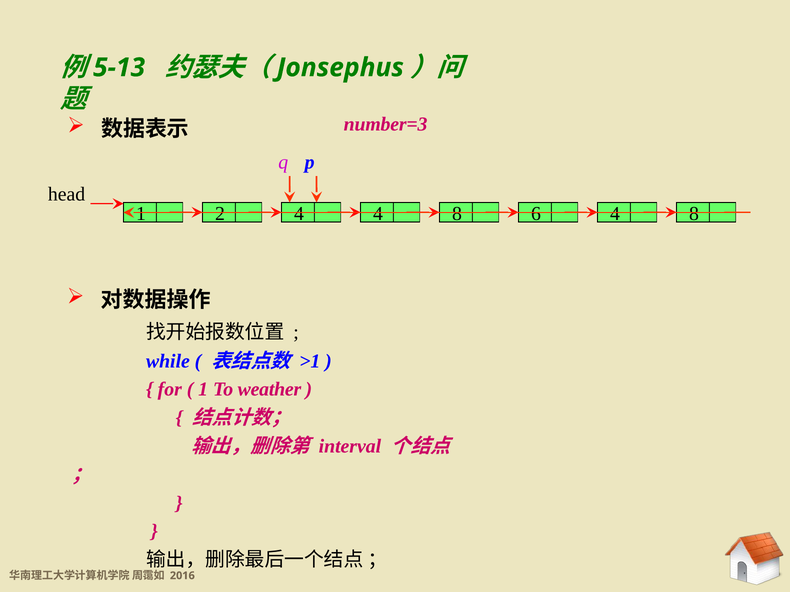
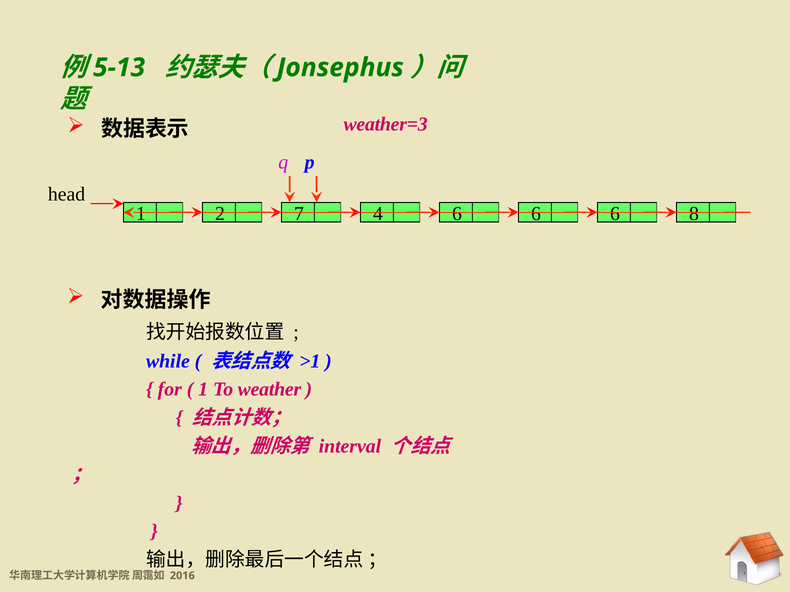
number=3: number=3 -> weather=3 (386, 124)
2 4: 4 -> 7 (299, 214)
8: 8 -> 6 (457, 214)
4: 4 -> 6 (615, 214)
